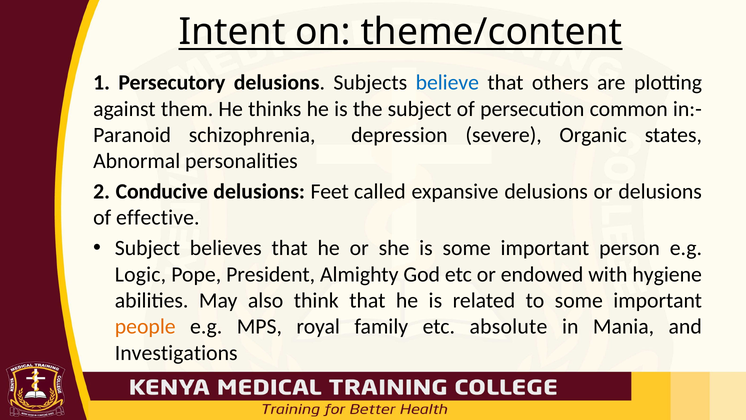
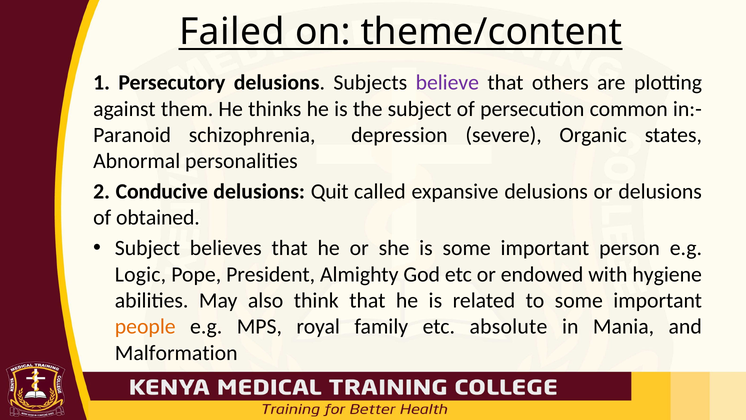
Intent: Intent -> Failed (232, 32)
believe colour: blue -> purple (447, 83)
Feet: Feet -> Quit (330, 191)
effective: effective -> obtained (158, 218)
Investigations: Investigations -> Malformation (176, 353)
